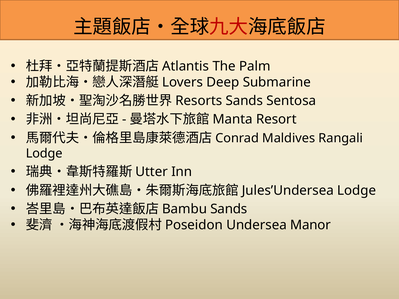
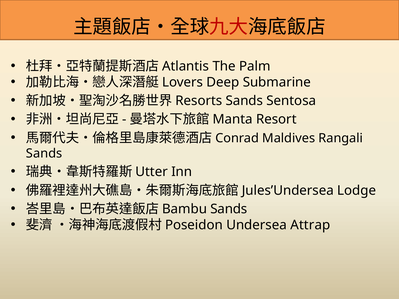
Lodge: Lodge -> Sands (44, 154)
Manor: Manor -> Attrap (310, 225)
